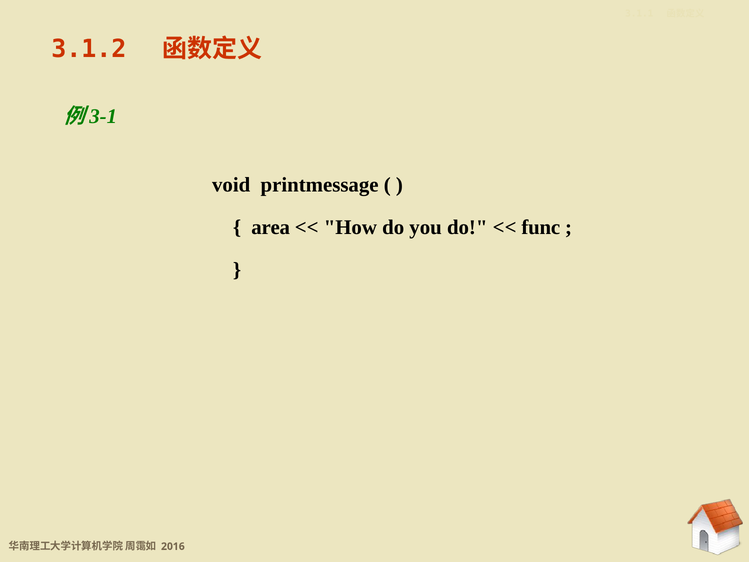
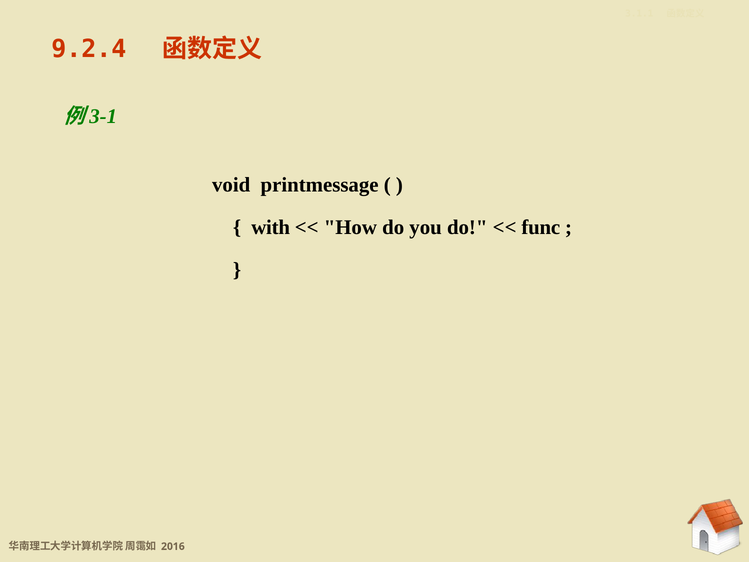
3.1.2: 3.1.2 -> 9.2.4 (89, 49)
area: area -> with (271, 227)
